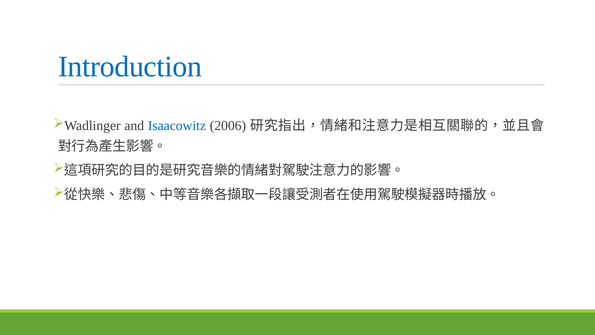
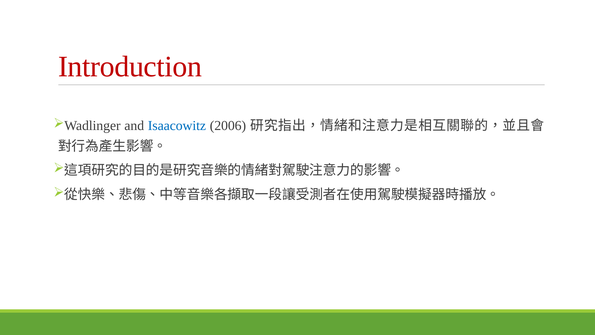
Introduction colour: blue -> red (130, 67)
